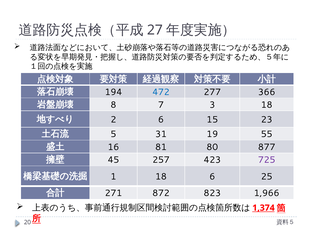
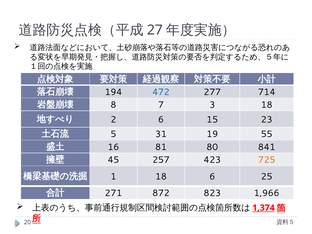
366: 366 -> 714 (267, 92)
877: 877 -> 841 (267, 147)
725 colour: purple -> orange (267, 160)
